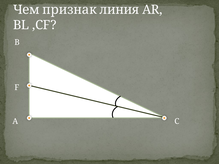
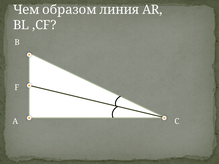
признак: признак -> образом (69, 10)
